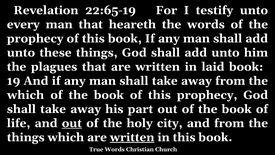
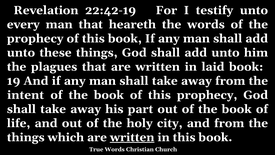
22:65-19: 22:65-19 -> 22:42-19 (110, 10)
which: which -> intent (26, 95)
out underline: present -> none (72, 123)
